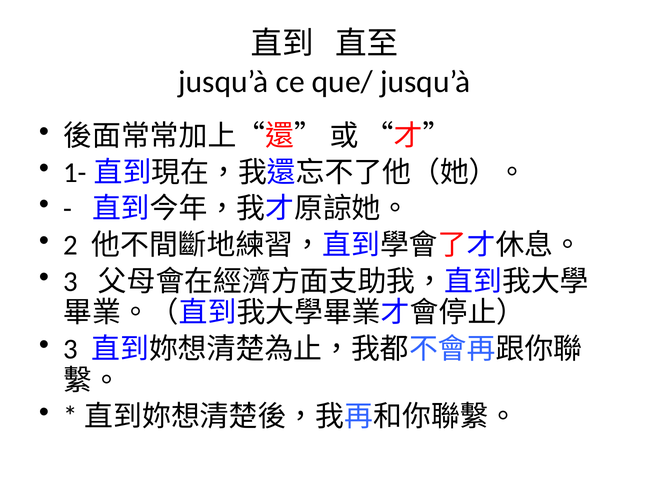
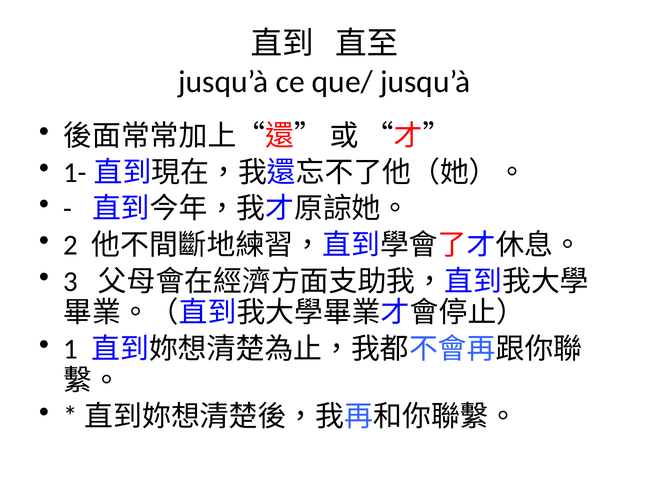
3: 3 -> 1 (71, 349)
